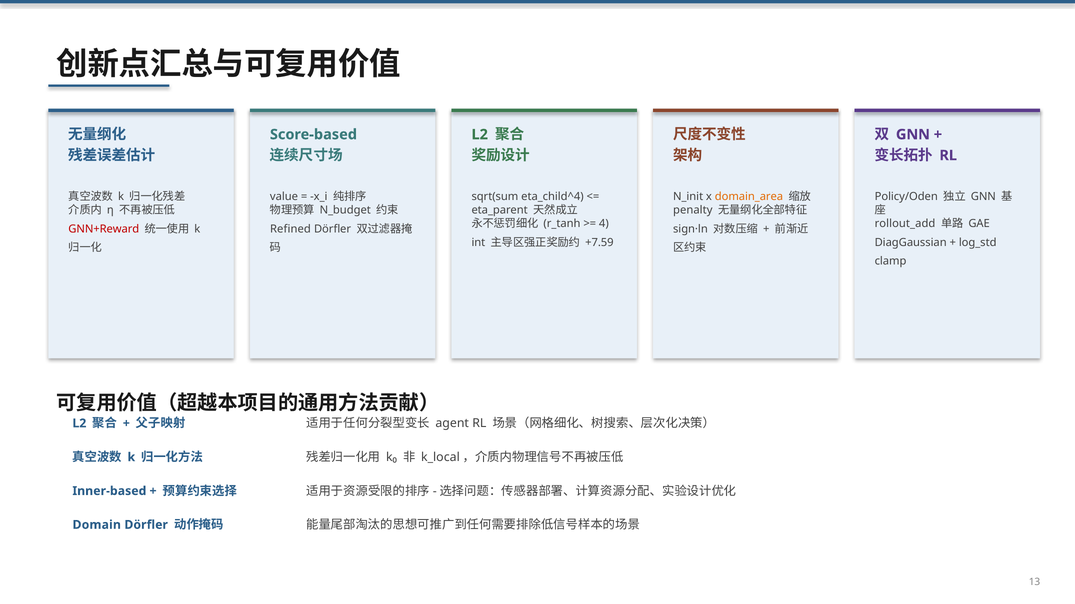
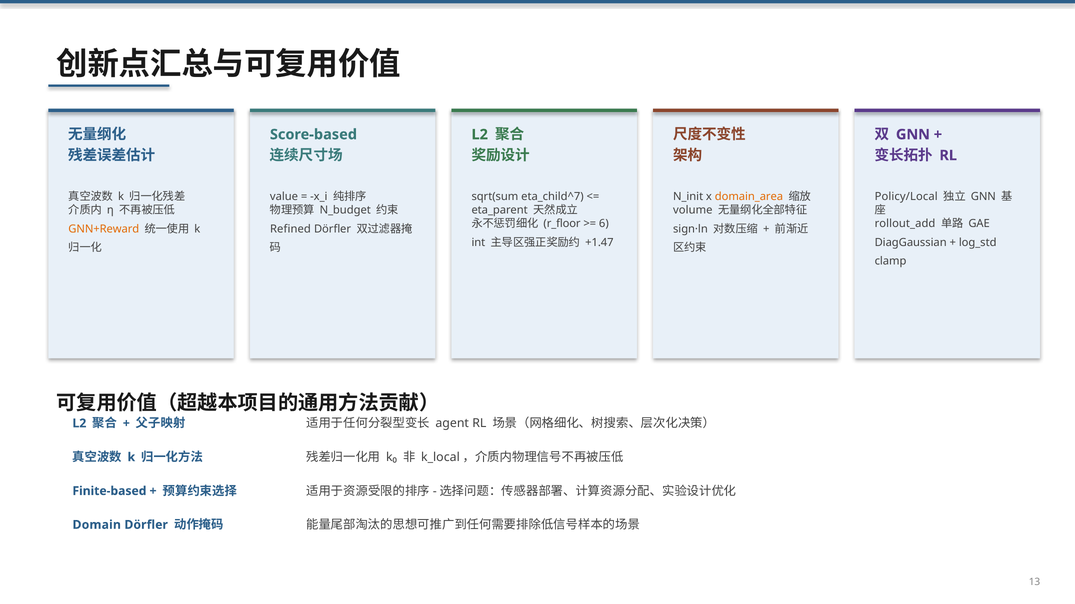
eta_child^4: eta_child^4 -> eta_child^7 (552, 197)
Policy/Oden: Policy/Oden -> Policy/Local (906, 197)
penalty: penalty -> volume (693, 210)
r_tanh: r_tanh -> r_floor (562, 224)
4: 4 -> 6 (604, 224)
GNN+Reward colour: red -> orange (104, 229)
+7.59: +7.59 -> +1.47 (599, 243)
Inner-based: Inner-based -> Finite-based (109, 492)
